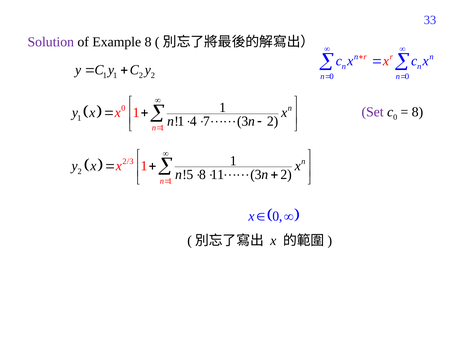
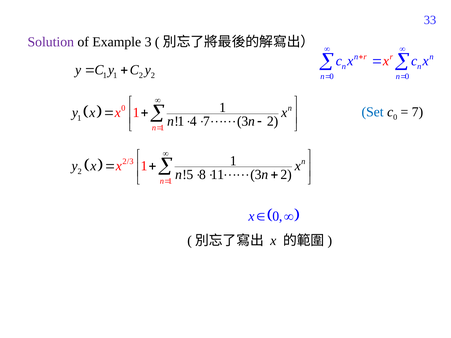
Example 8: 8 -> 3 (148, 42)
Set colour: purple -> blue (373, 112)
8: 8 -> 7 (417, 112)
